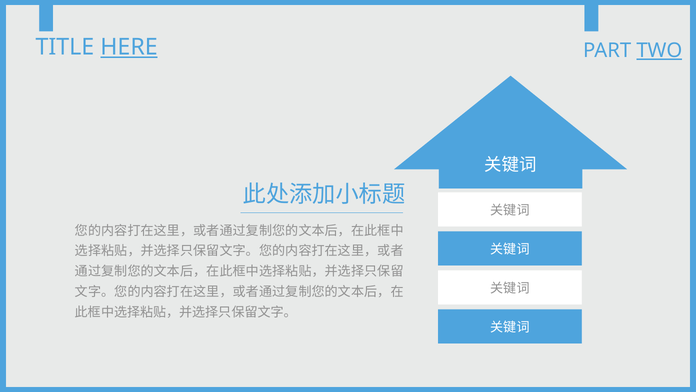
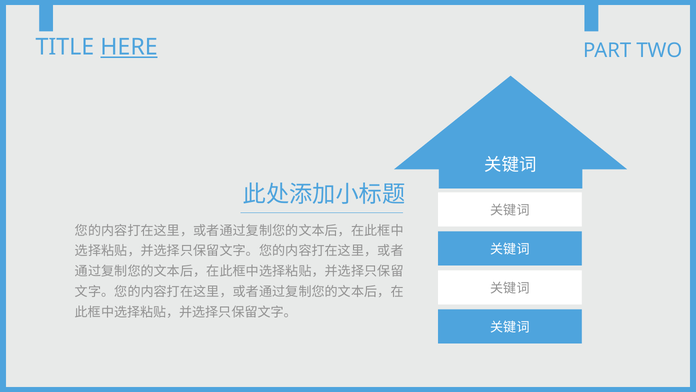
TWO underline: present -> none (659, 50)
